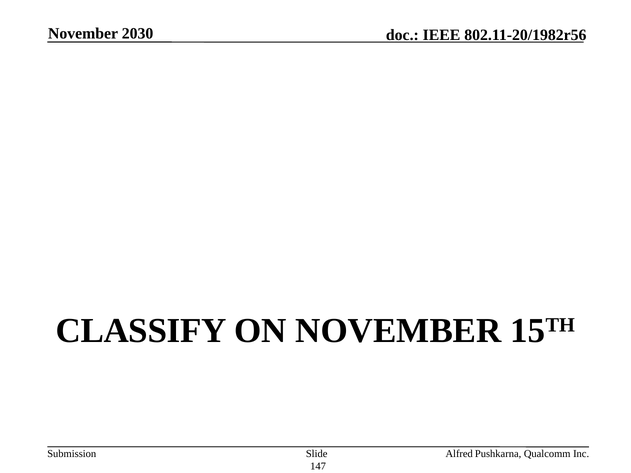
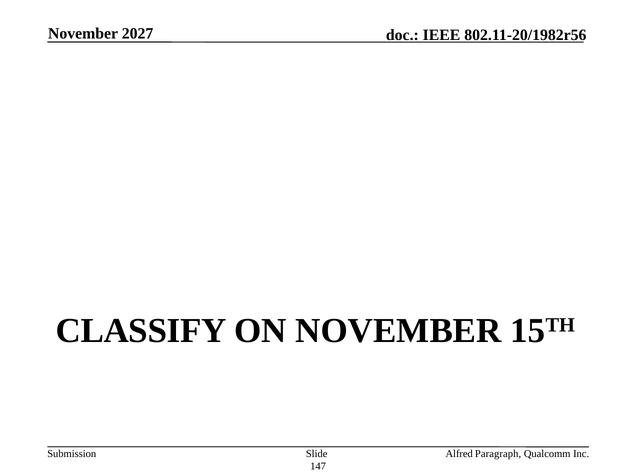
2030: 2030 -> 2027 (138, 33)
Pushkarna: Pushkarna -> Paragraph (498, 454)
